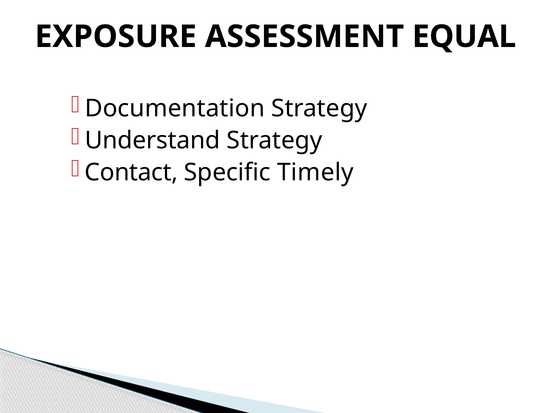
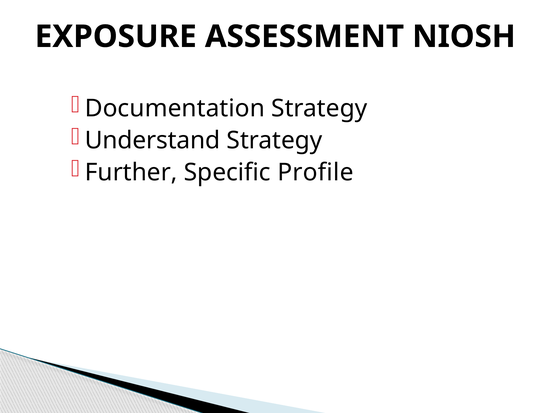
EQUAL: EQUAL -> NIOSH (464, 37)
Contact: Contact -> Further (131, 173)
Timely: Timely -> Profile (315, 173)
